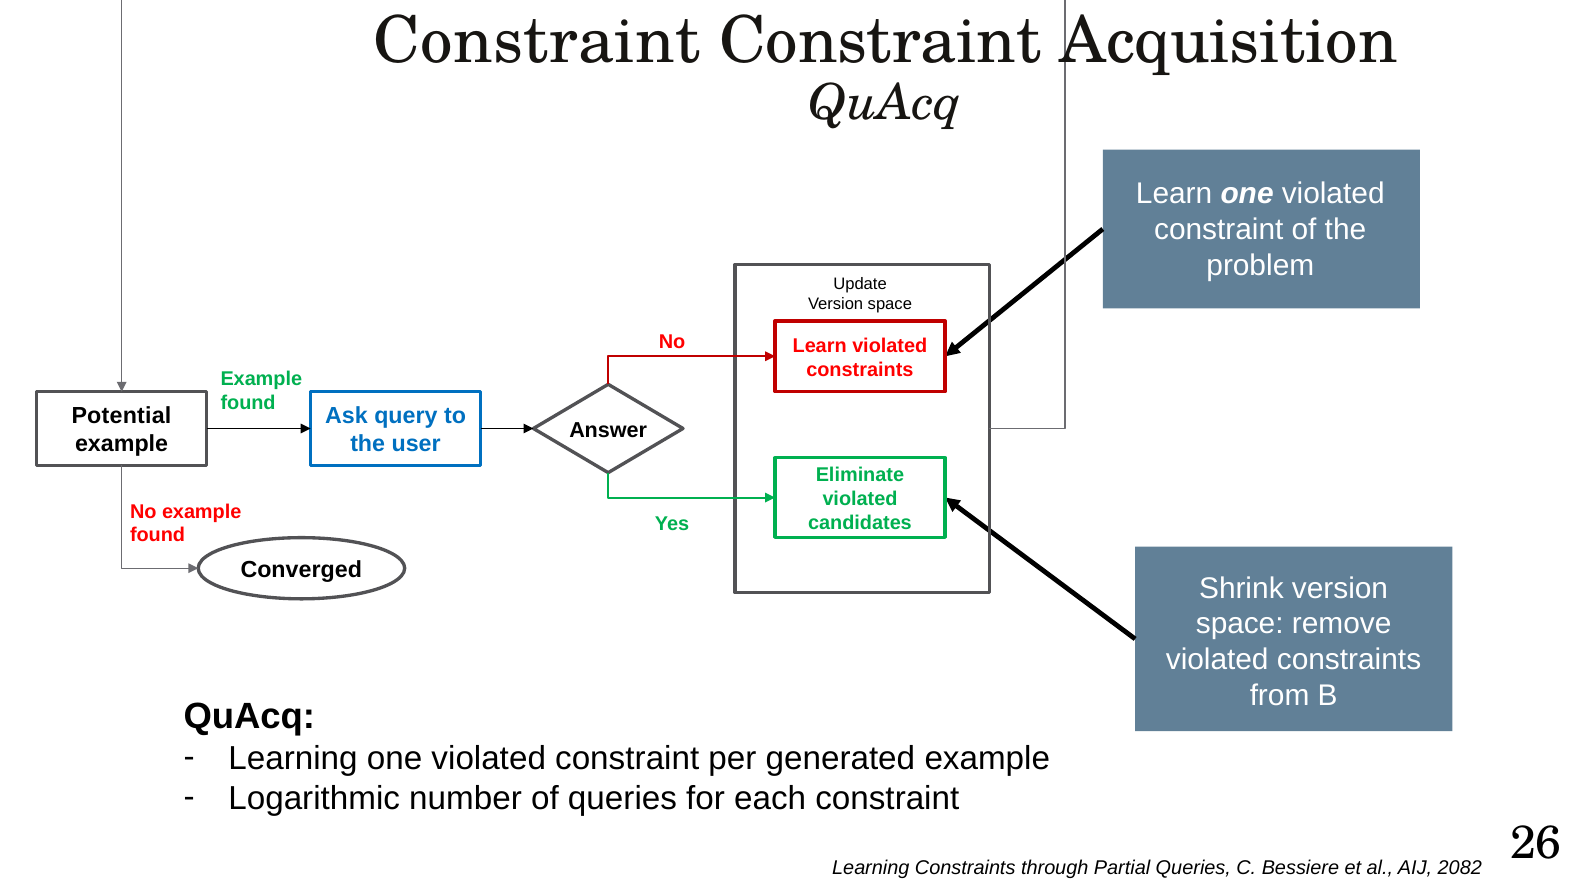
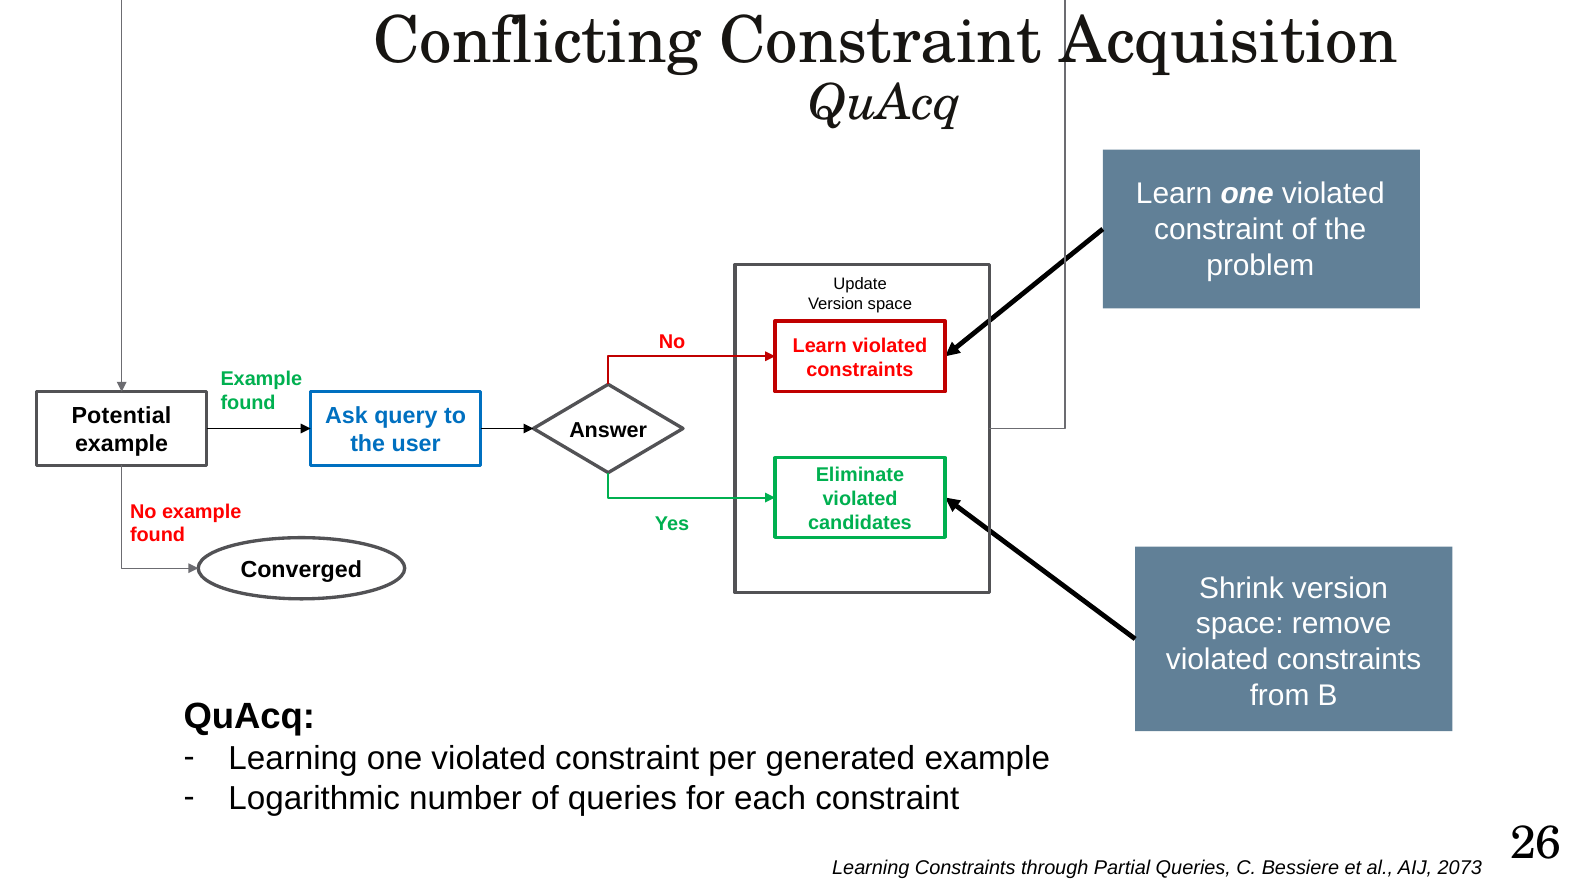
Constraint: Constraint -> Conflicting (537, 41)
2082: 2082 -> 2073 (1460, 868)
